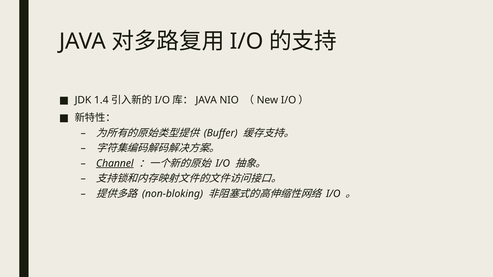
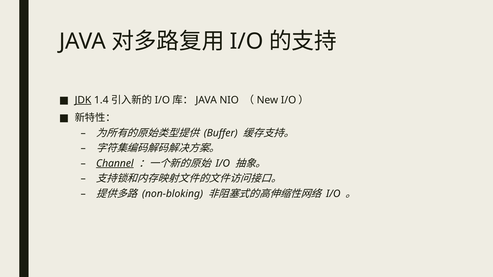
JDK underline: none -> present (83, 100)
